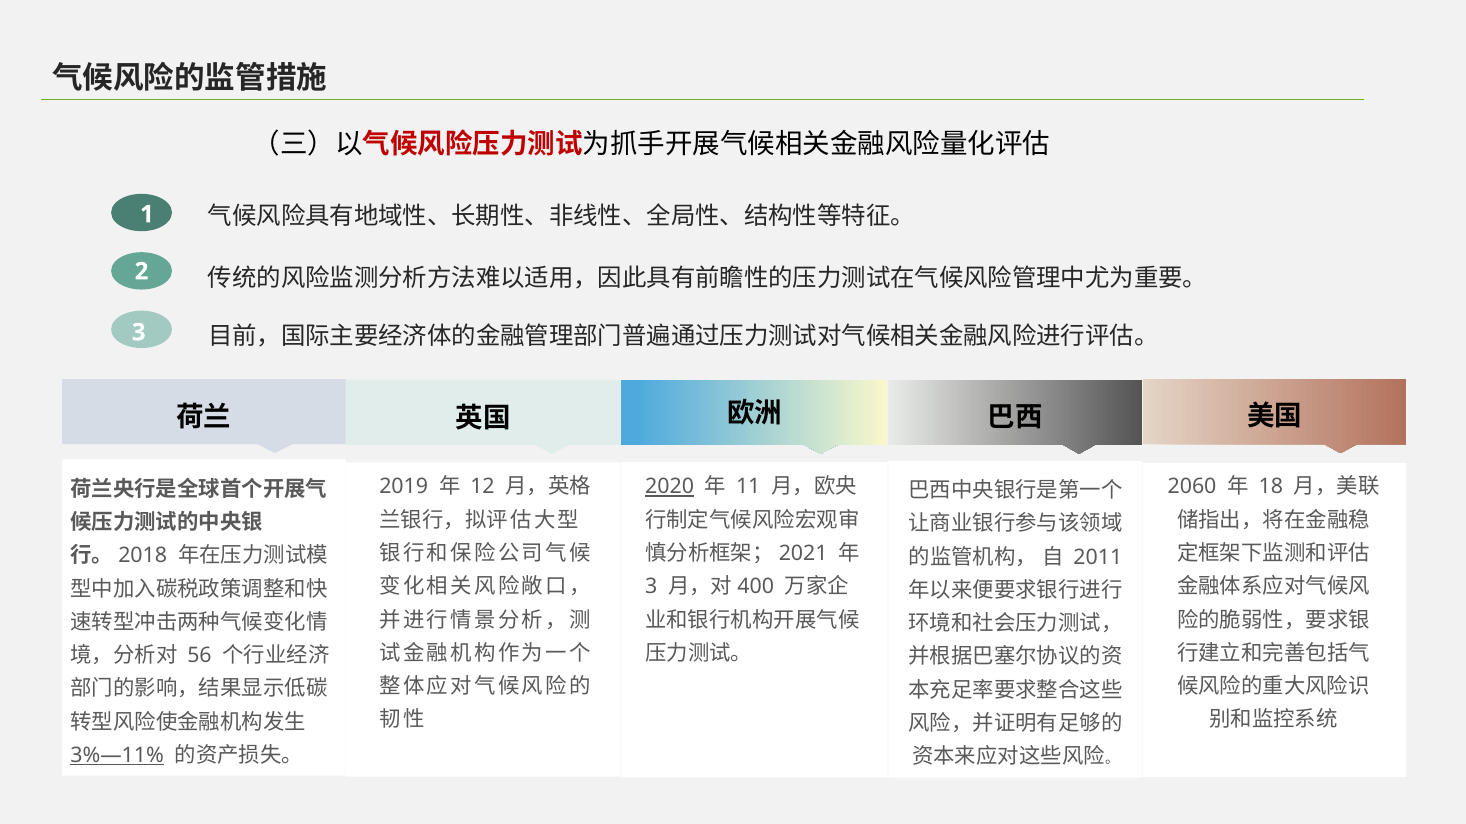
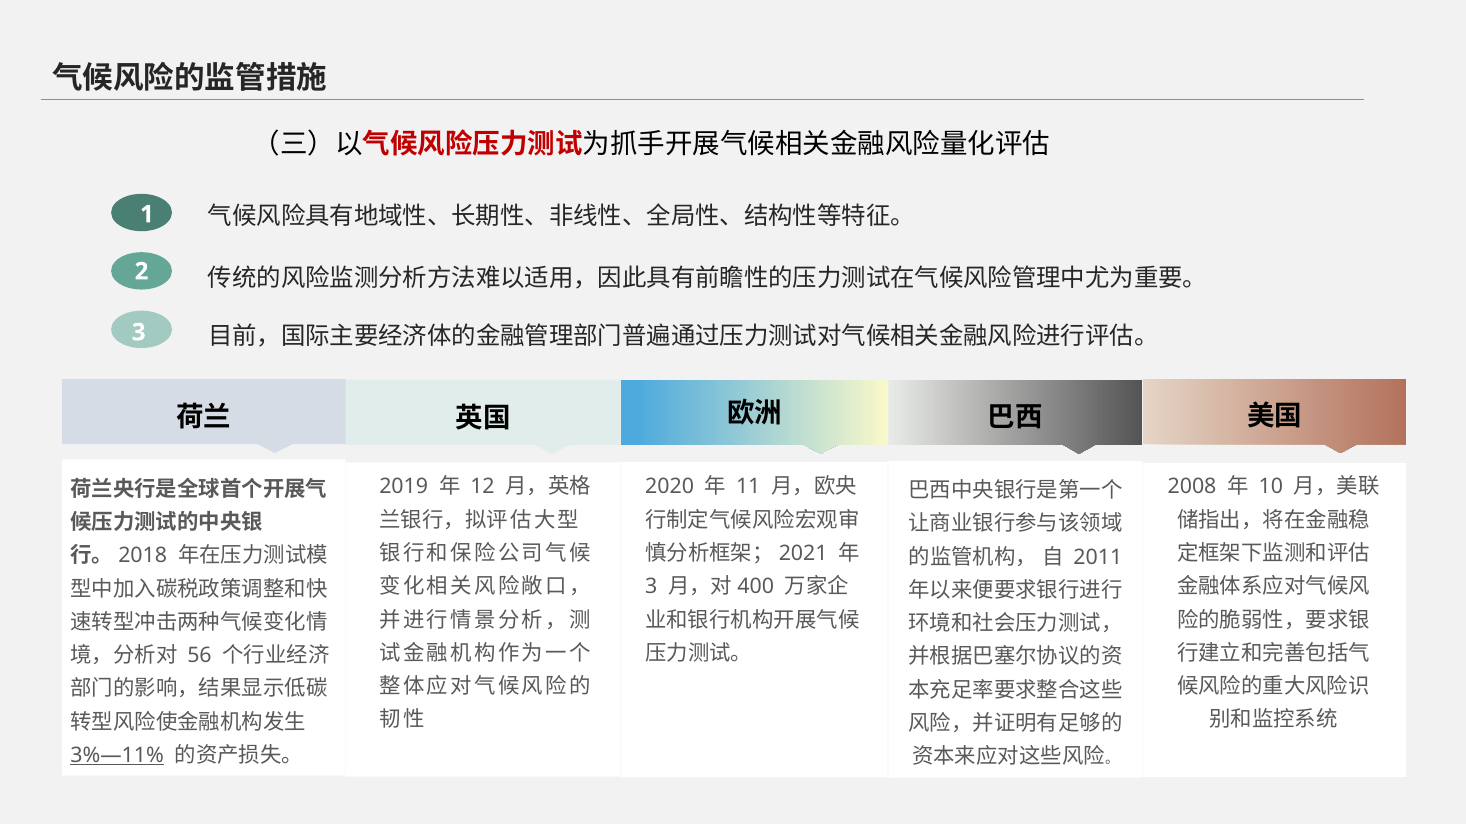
2020 underline: present -> none (670, 487)
2060: 2060 -> 2008 (1192, 487)
18: 18 -> 10 (1271, 487)
